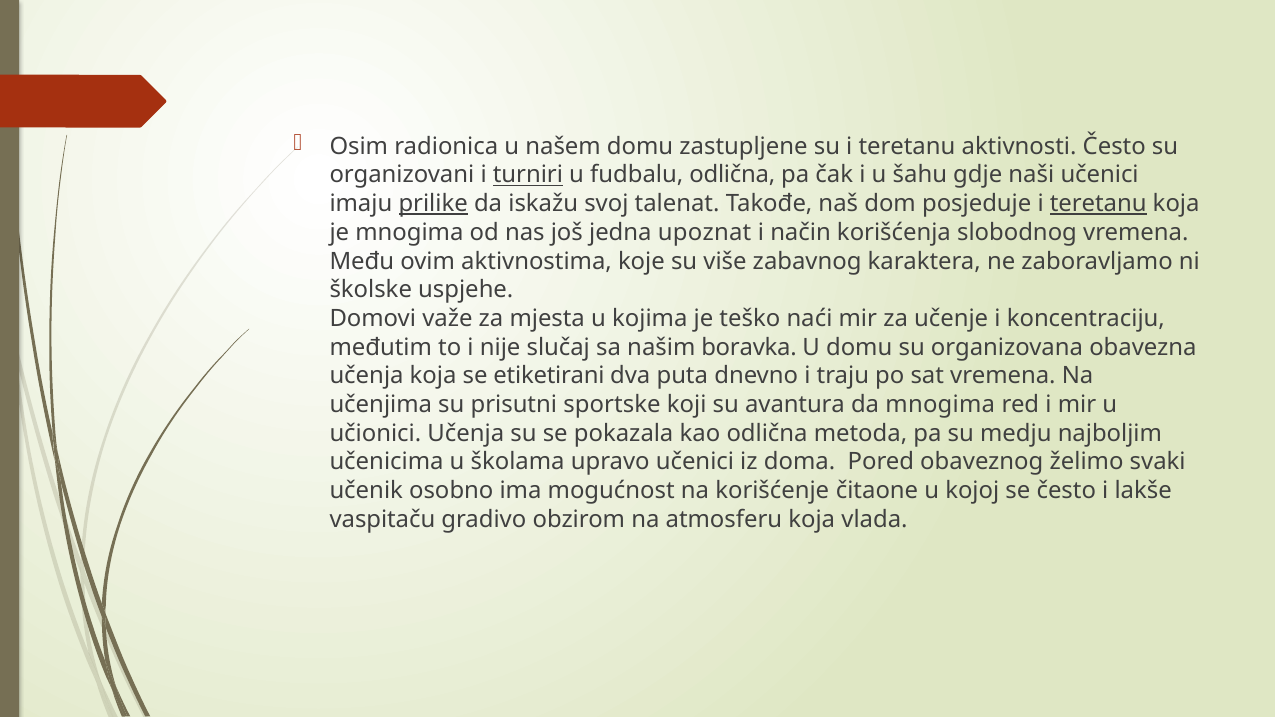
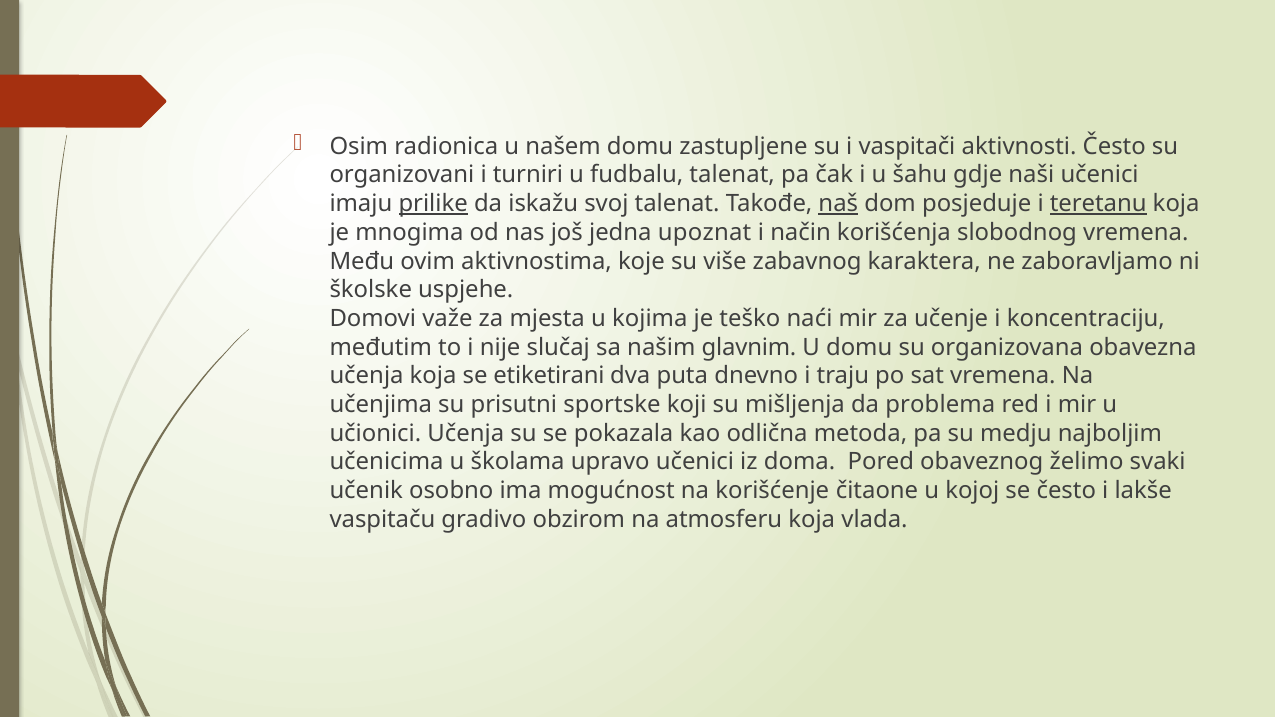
su i teretanu: teretanu -> vaspitači (907, 146)
turniri underline: present -> none (528, 175)
fudbalu odlična: odlična -> talenat (732, 175)
naš underline: none -> present (838, 204)
boravka: boravka -> glavnim (749, 347)
avantura: avantura -> mišljenja (795, 405)
da mnogima: mnogima -> problema (940, 405)
